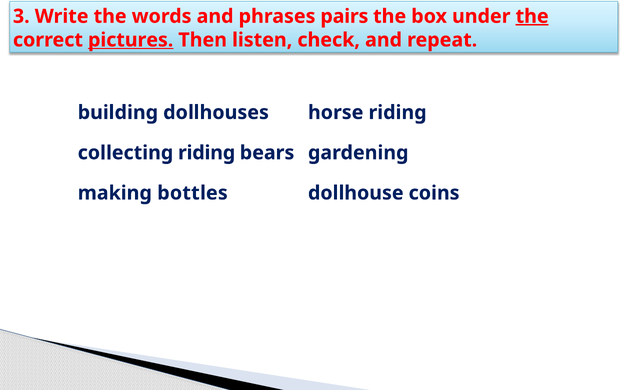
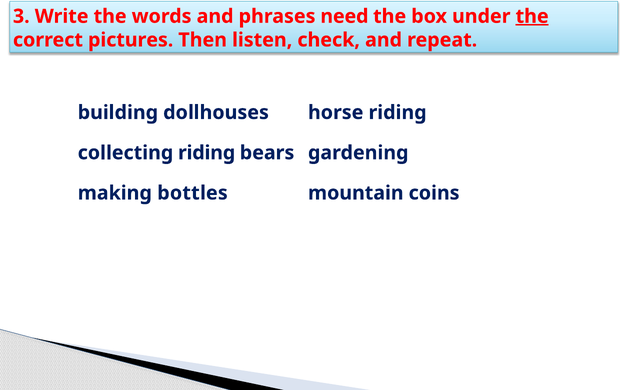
pairs: pairs -> need (344, 16)
pictures underline: present -> none (131, 40)
dollhouse: dollhouse -> mountain (356, 193)
